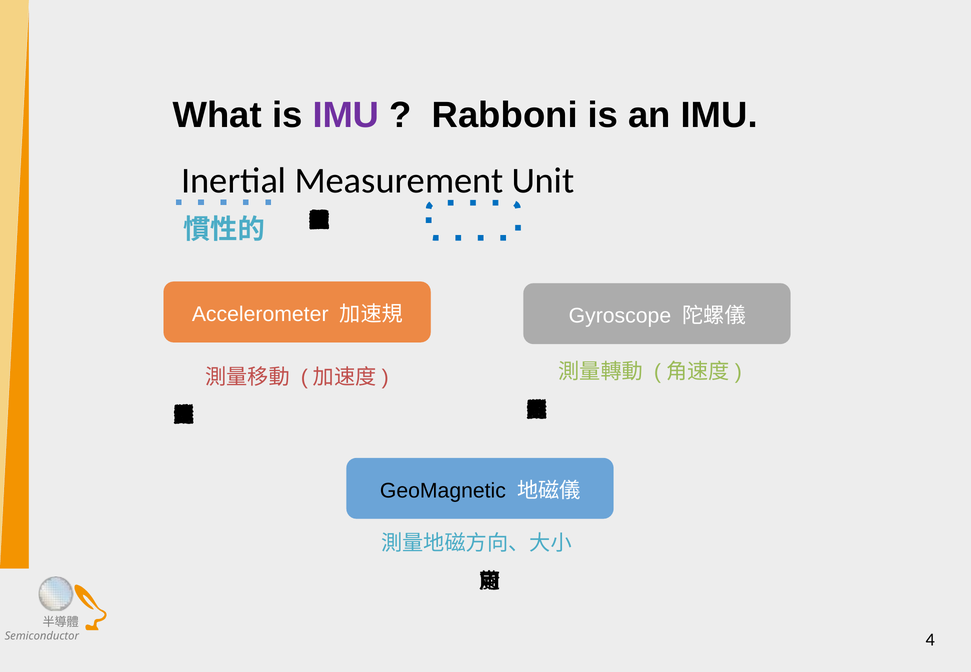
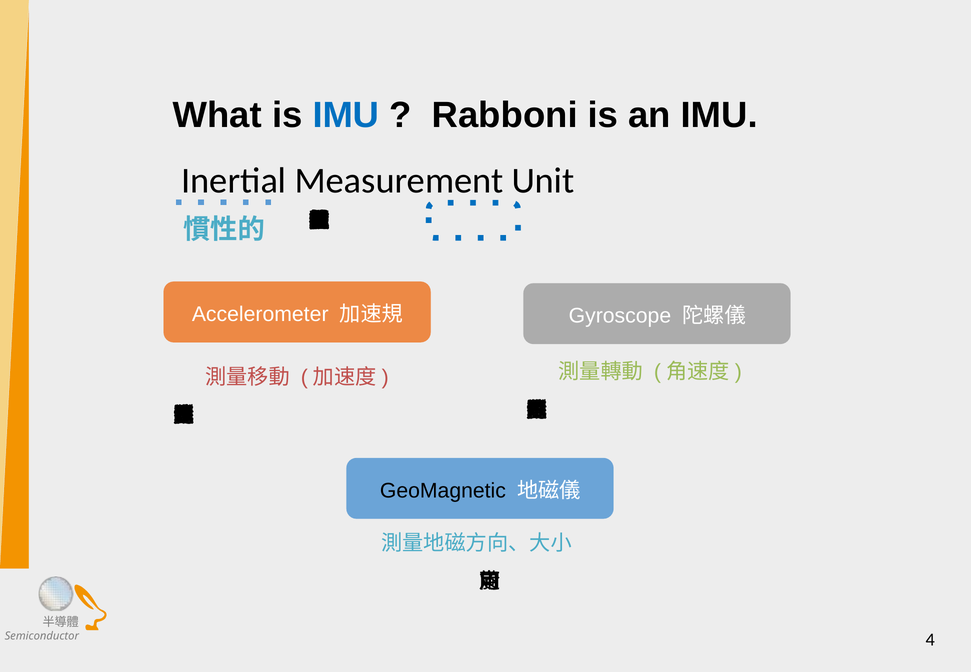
IMU colour: purple -> blue (346, 115)
